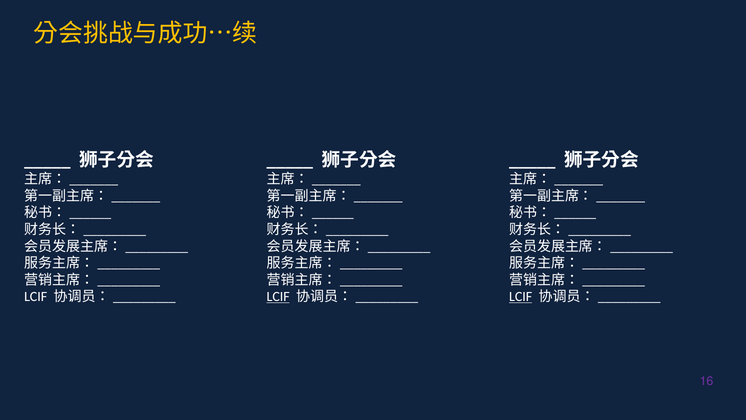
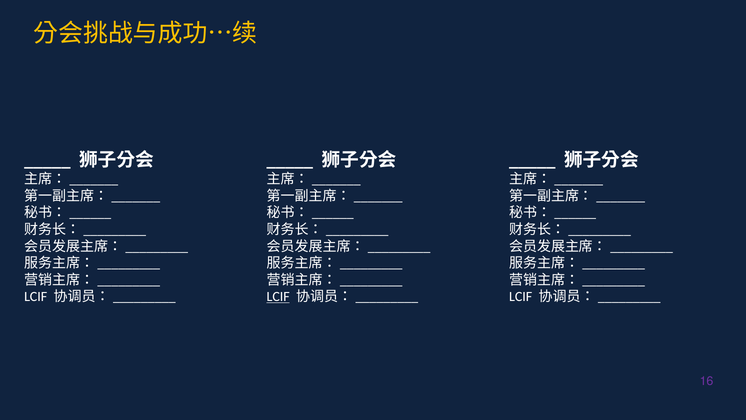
LCIF underline: present -> none (521, 297)
